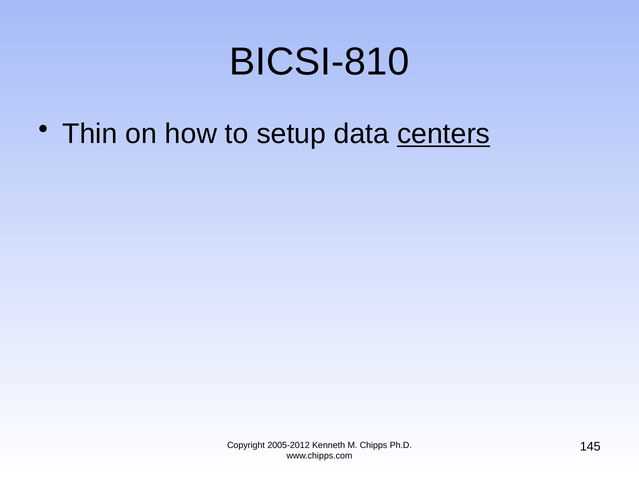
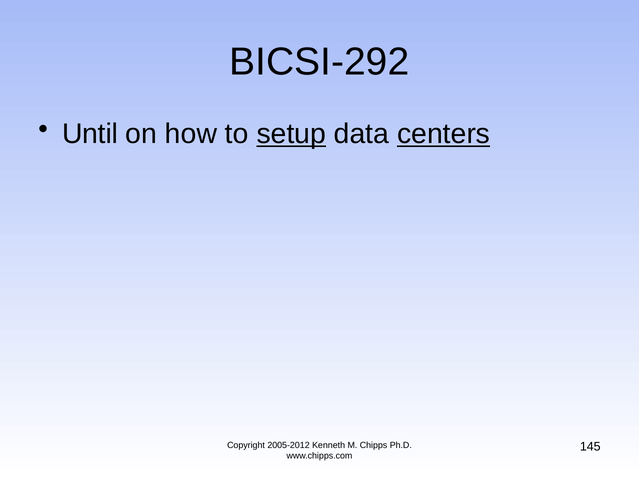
BICSI-810: BICSI-810 -> BICSI-292 (319, 62)
Thin: Thin -> Until (90, 134)
setup underline: none -> present (291, 134)
